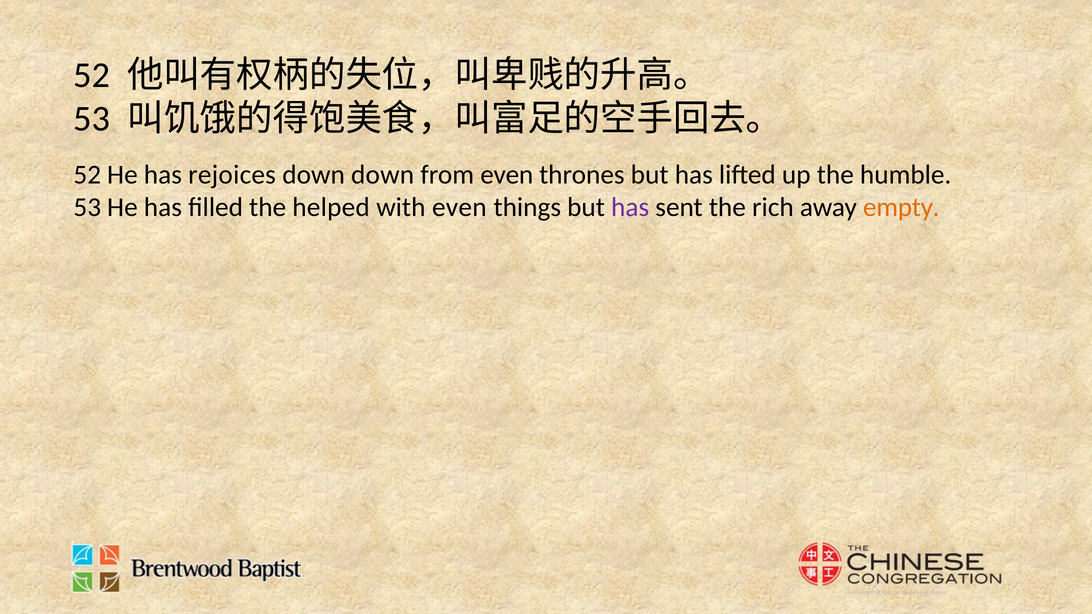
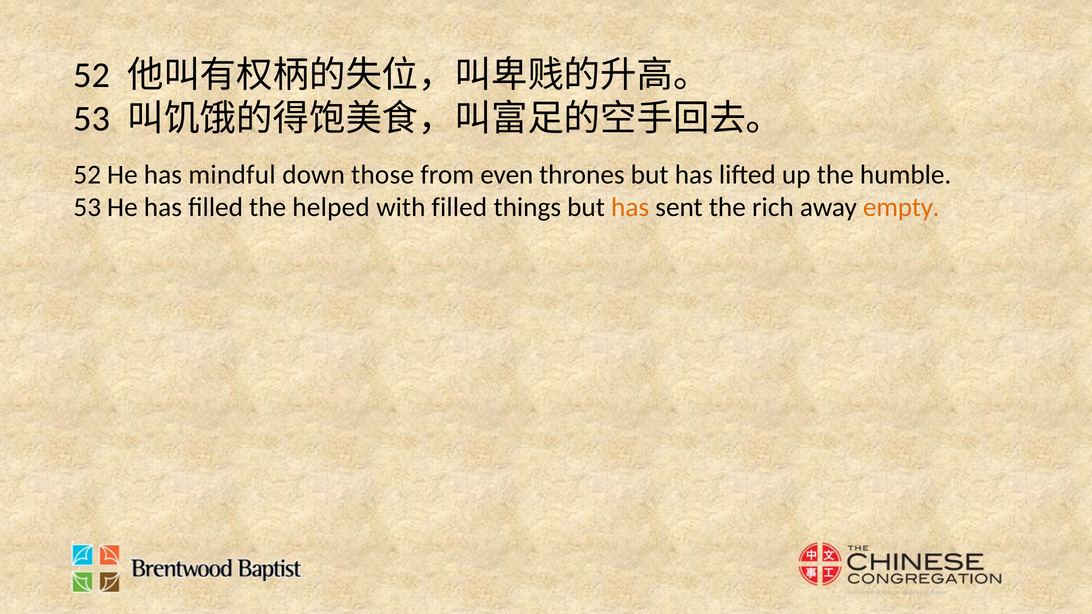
rejoices: rejoices -> mindful (232, 175)
down down: down -> those (383, 175)
with even: even -> filled (459, 208)
has colour: purple -> orange (630, 208)
